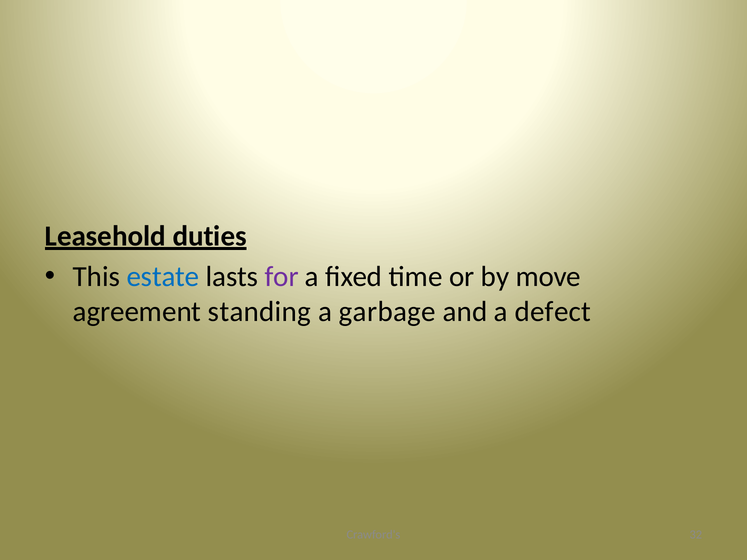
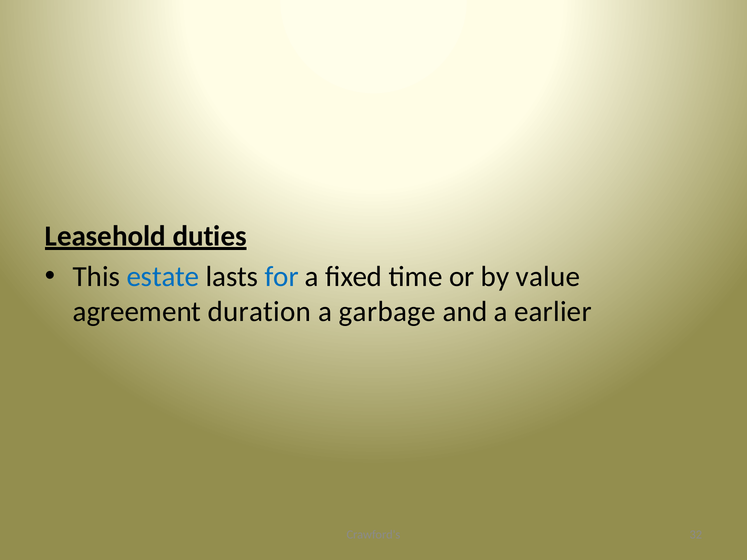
for colour: purple -> blue (282, 277)
move: move -> value (548, 277)
standing: standing -> duration (260, 312)
defect: defect -> earlier (553, 312)
